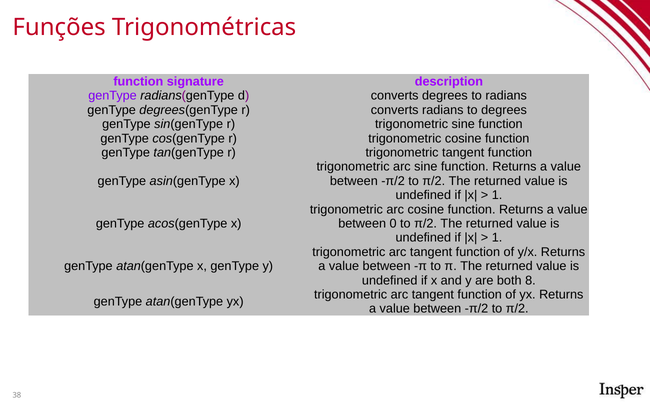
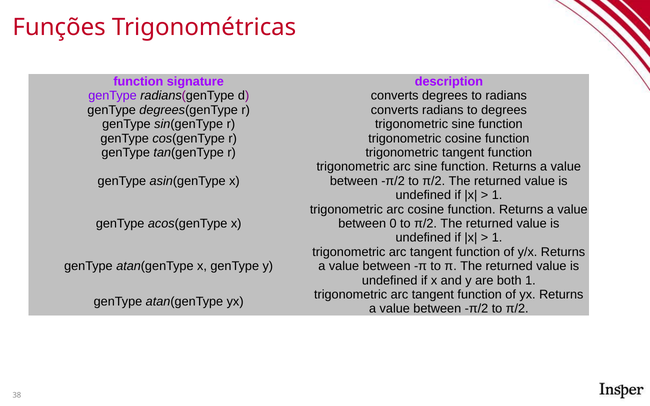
both 8: 8 -> 1 (530, 281)
